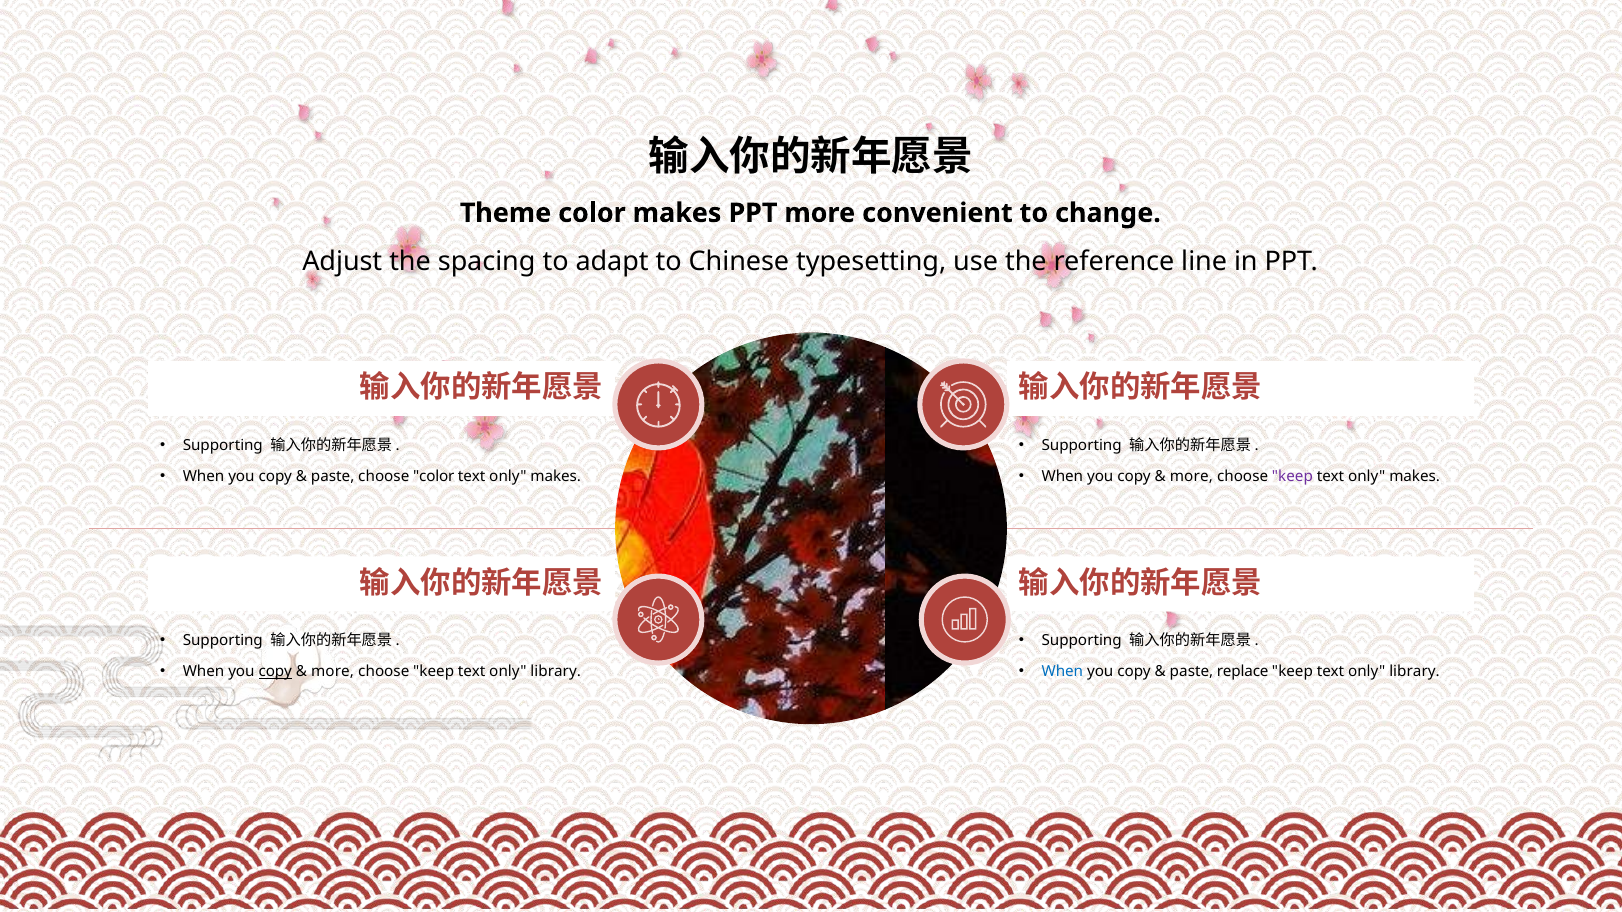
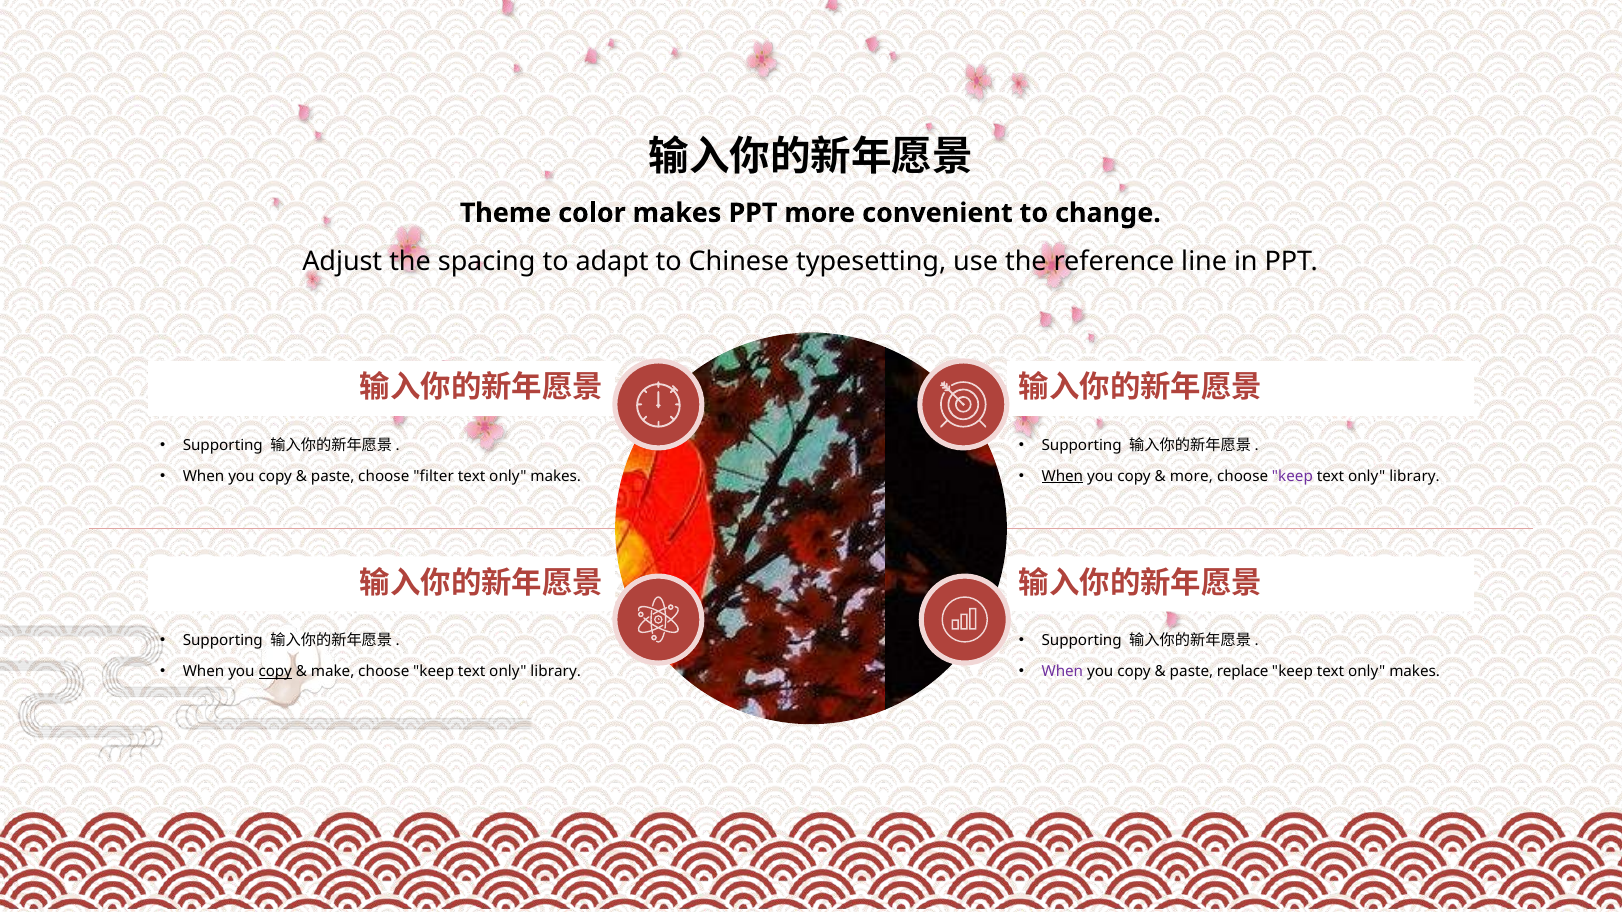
choose color: color -> filter (434, 476)
When underline: none -> present (1062, 476)
makes: makes -> library (1415, 476)
more: more -> make (333, 672)
When colour: blue -> purple (1062, 672)
library: library -> makes (1415, 672)
